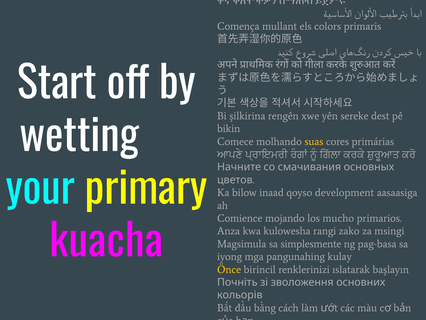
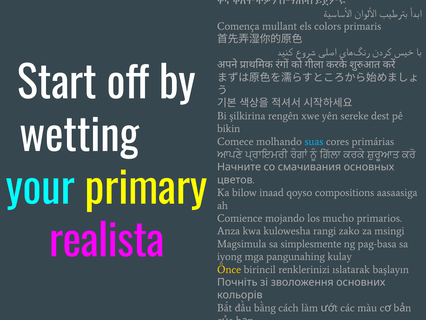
suas colour: yellow -> light blue (314, 141)
development: development -> compositions (345, 192)
kuacha: kuacha -> realista (107, 242)
